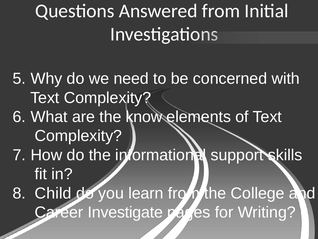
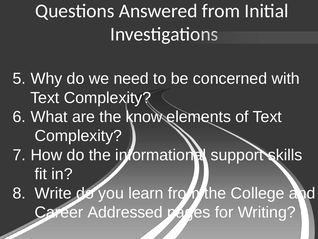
Child: Child -> Write (53, 193)
Investigate: Investigate -> Addressed (125, 212)
